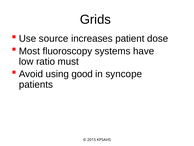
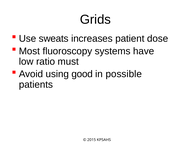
source: source -> sweats (54, 38)
syncope: syncope -> possible (124, 74)
